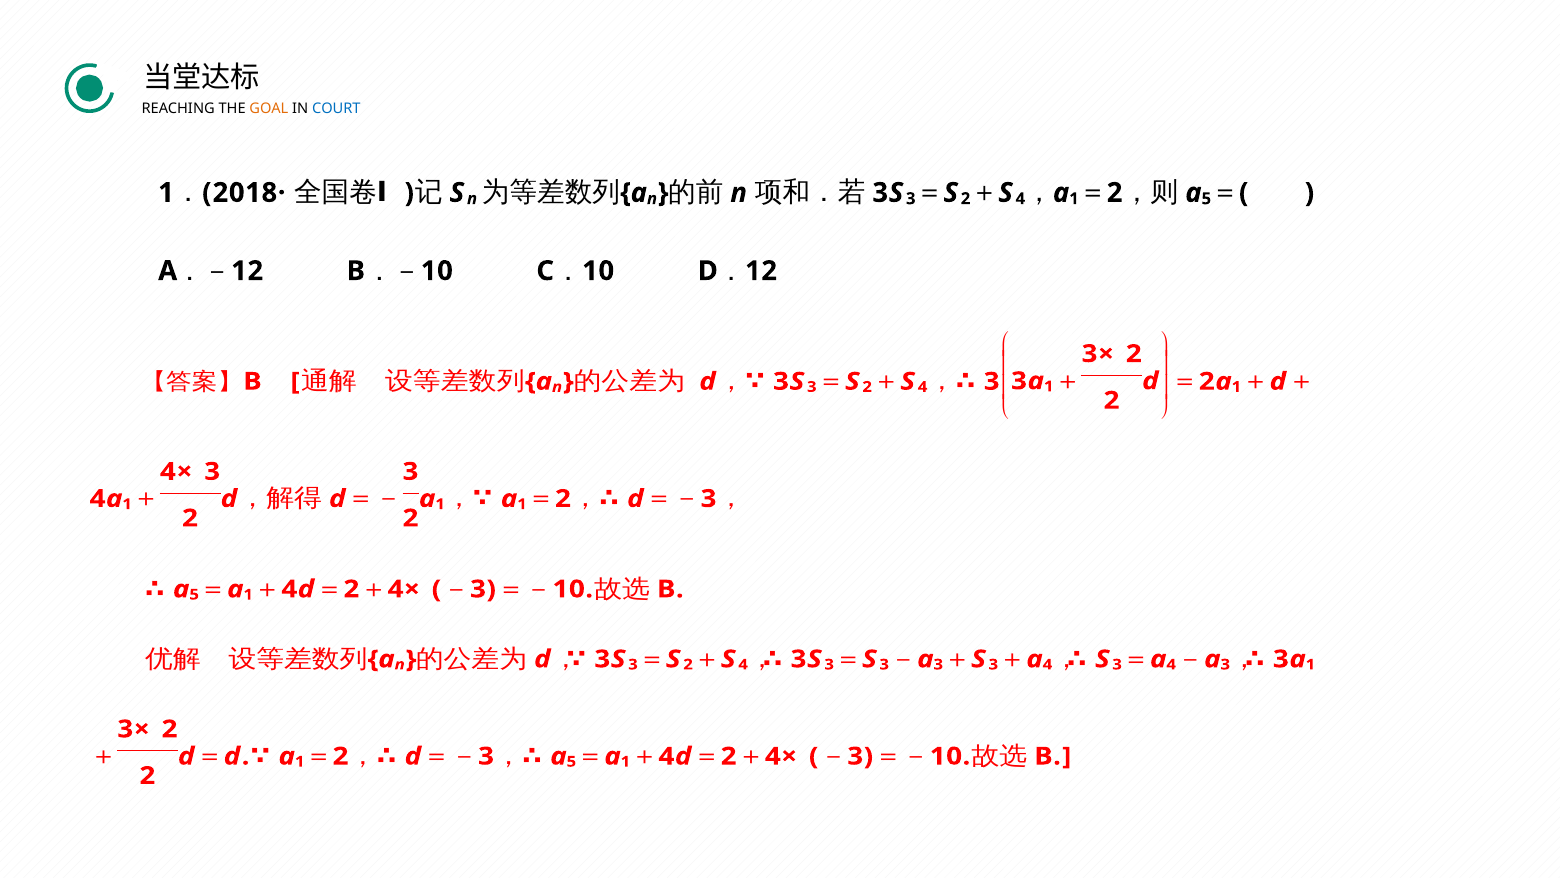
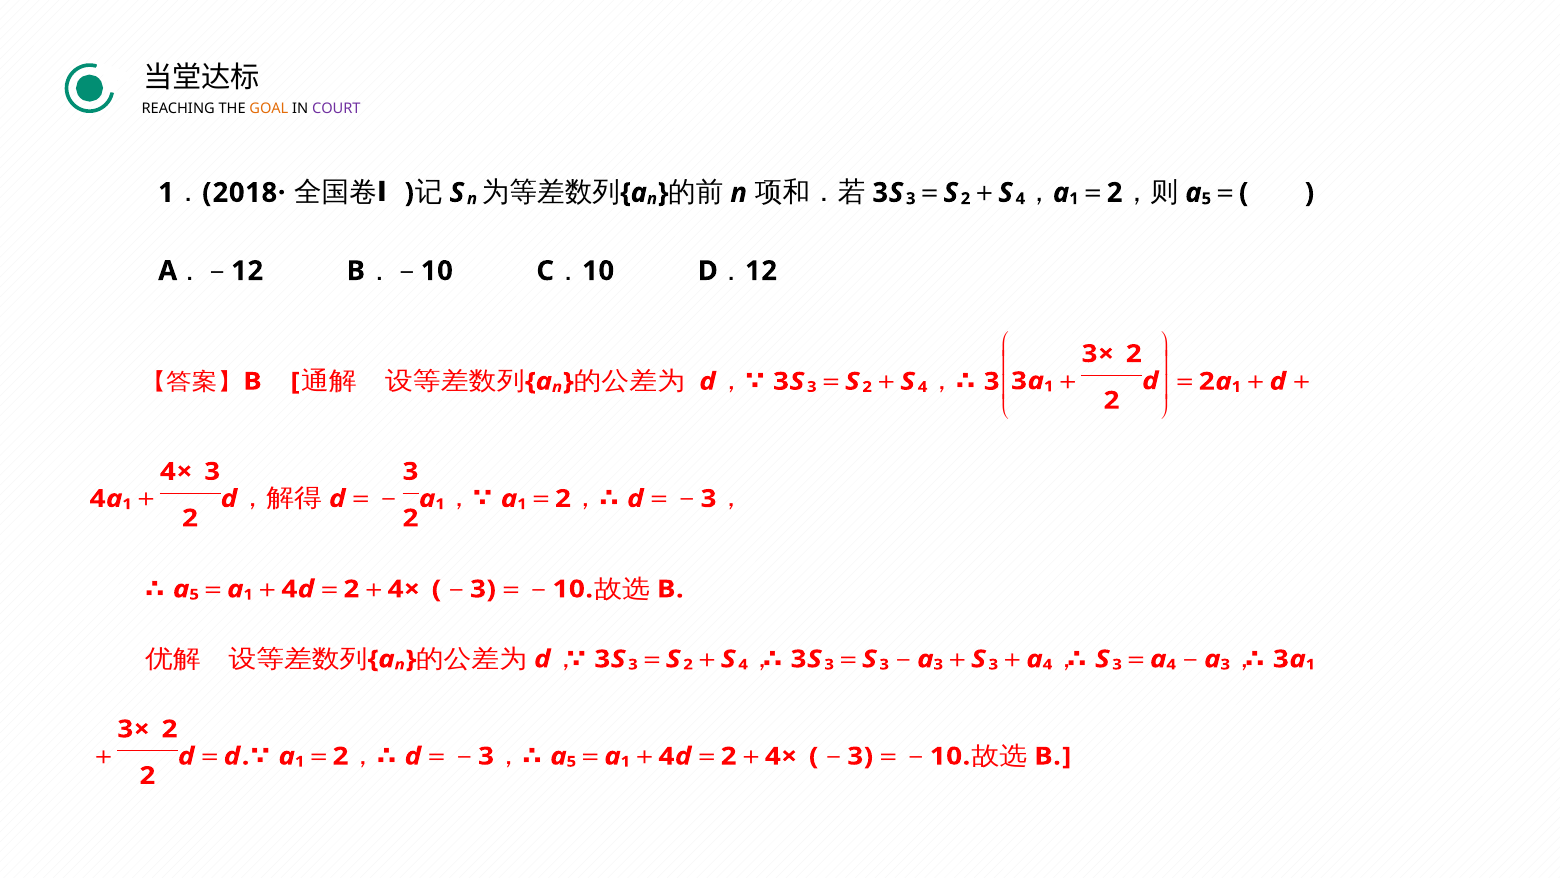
COURT colour: blue -> purple (336, 109)
